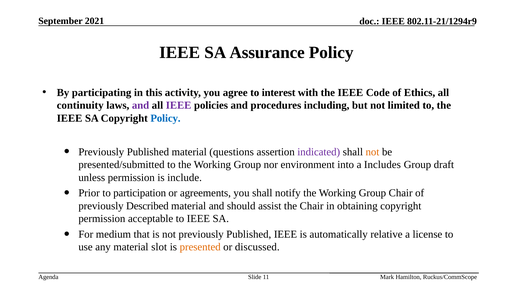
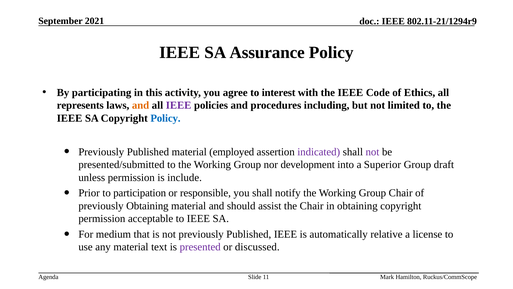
continuity: continuity -> represents (80, 105)
and colour: purple -> orange (141, 105)
questions: questions -> employed (232, 152)
not colour: orange -> purple (372, 152)
environment: environment -> development (308, 164)
Includes: Includes -> Superior (382, 164)
agreements: agreements -> responsible (205, 193)
previously Described: Described -> Obtaining (147, 206)
slot: slot -> text (159, 247)
presented colour: orange -> purple (200, 247)
